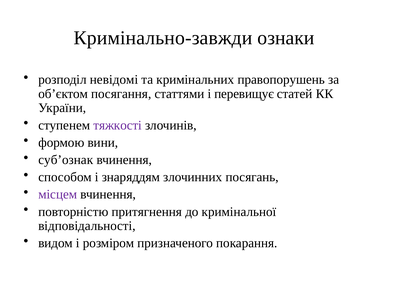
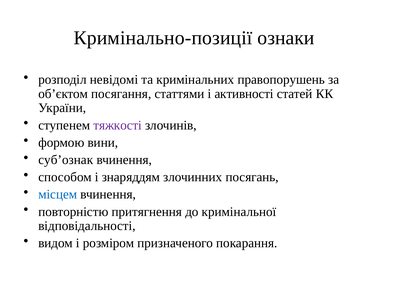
Кримінально-завжди: Кримінально-завжди -> Кримінально-позиції (163, 38)
перевищує: перевищує -> активності (244, 94)
місцем colour: purple -> blue (58, 194)
